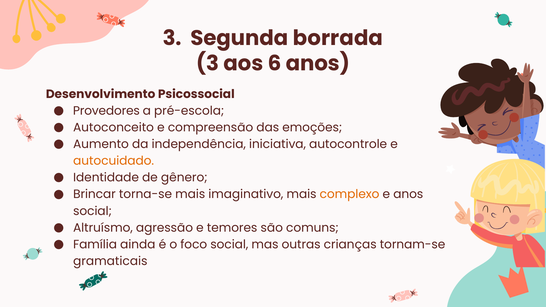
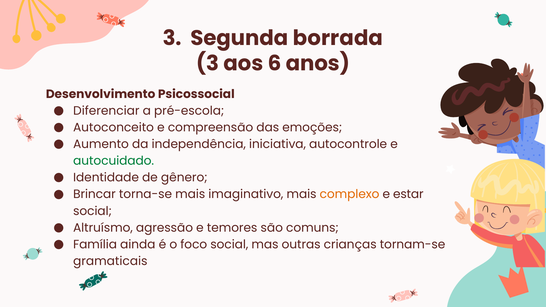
Provedores: Provedores -> Diferenciar (106, 111)
autocuidado colour: orange -> green (114, 161)
e anos: anos -> estar (408, 194)
